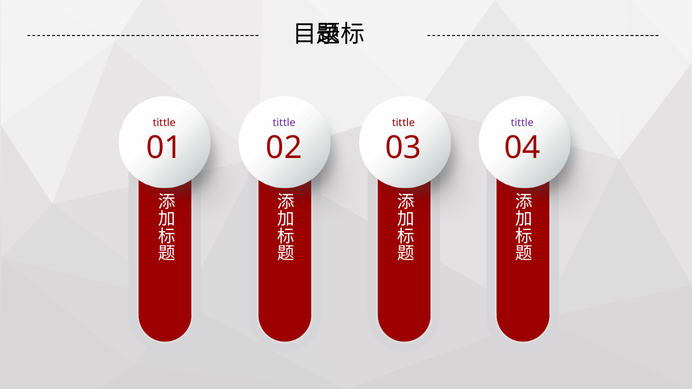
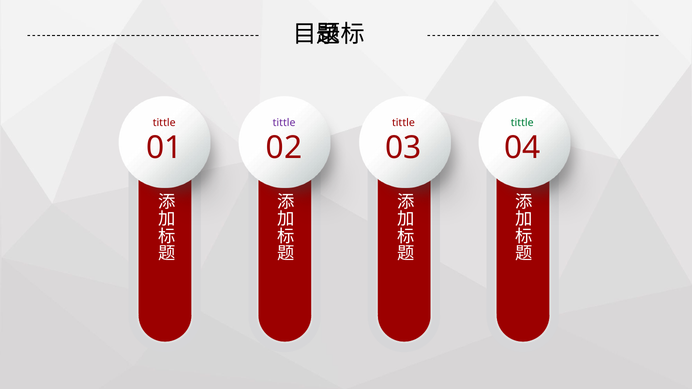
tittle colour: purple -> green (522, 123)
